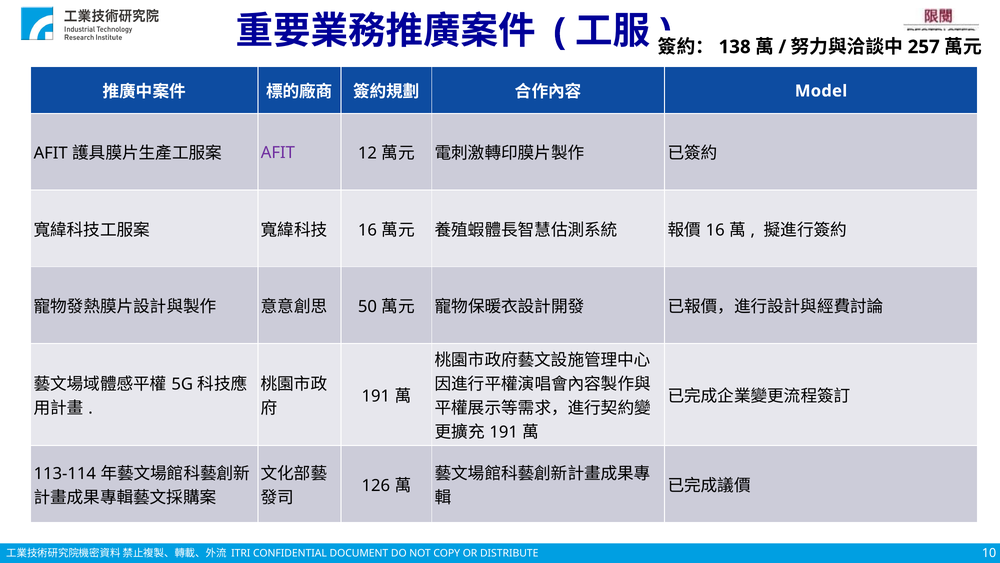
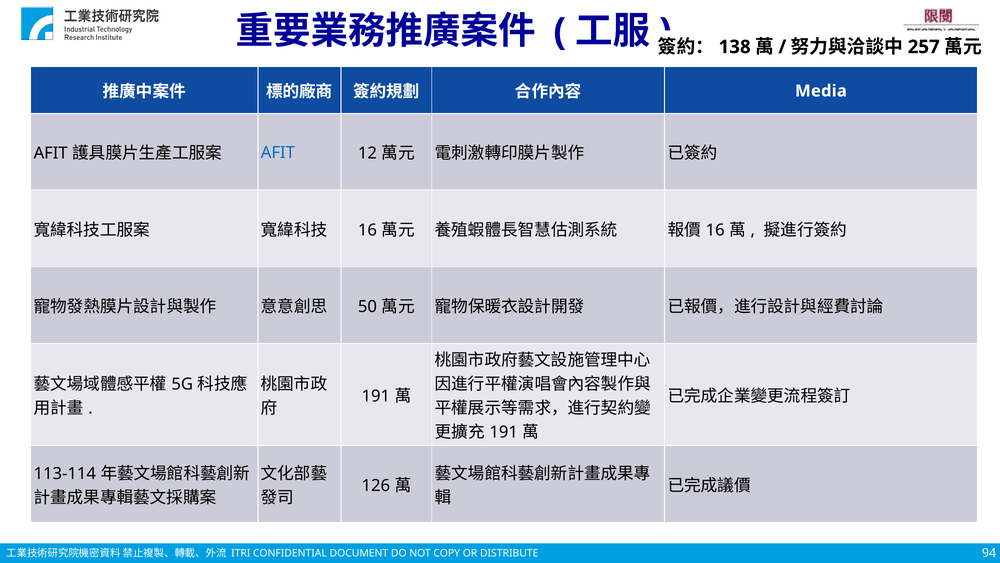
Model: Model -> Media (821, 91)
AFIT colour: purple -> blue (278, 153)
10: 10 -> 94 (989, 553)
